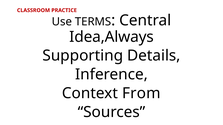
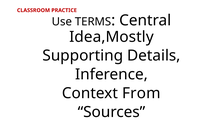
Idea,Always: Idea,Always -> Idea,Mostly (111, 37)
